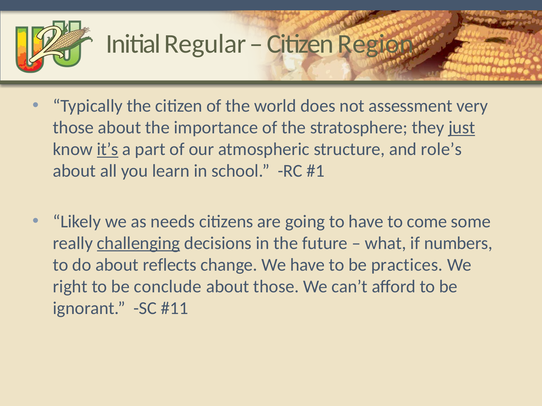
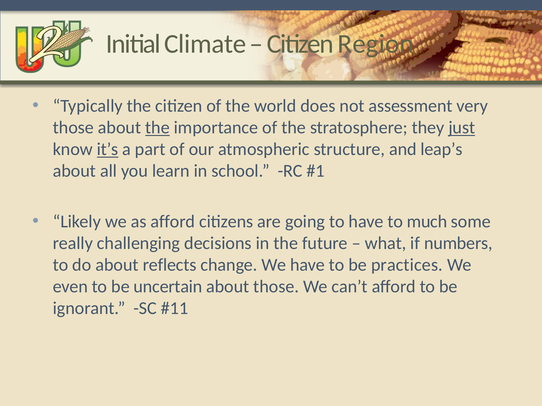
Regular: Regular -> Climate (205, 44)
the underline: none -> present (157, 128)
role’s: role’s -> leap’s (441, 150)
as needs: needs -> afford (173, 222)
come: come -> much (427, 222)
challenging underline: present -> none (139, 243)
right: right -> even (70, 287)
conclude: conclude -> uncertain (168, 287)
